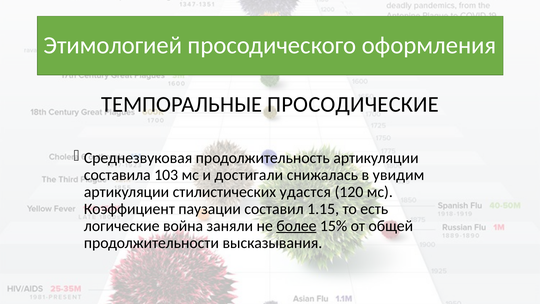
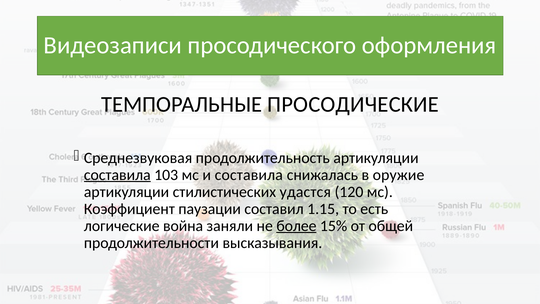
Этимологией: Этимологией -> Видеозаписи (113, 45)
составила underline: none -> present (117, 175)
и достигали: достигали -> составила (249, 175)
увидим: увидим -> оружие (399, 175)
